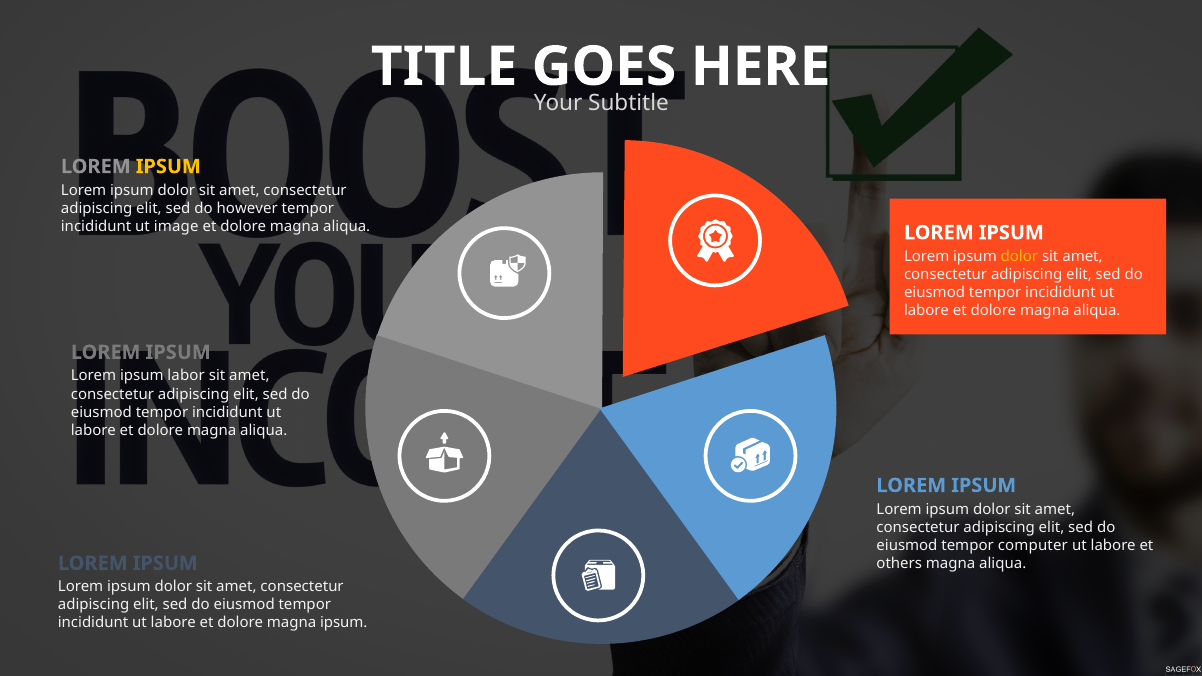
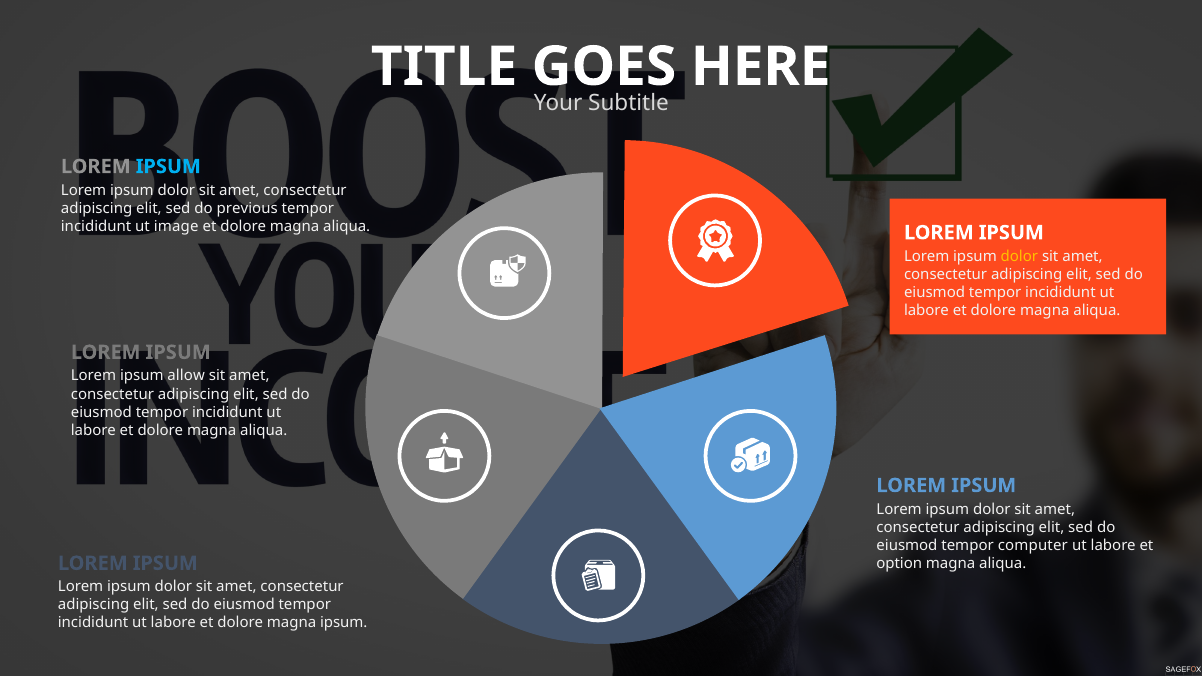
IPSUM colour: yellow -> light blue (168, 167)
however: however -> previous (247, 208)
labor: labor -> allow (186, 376)
others: others -> option (899, 563)
